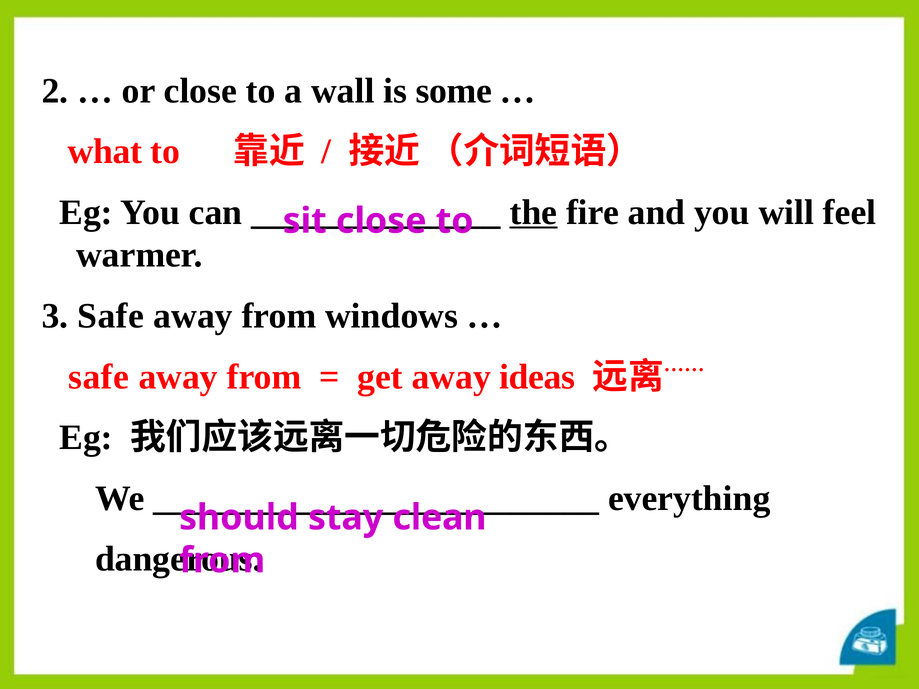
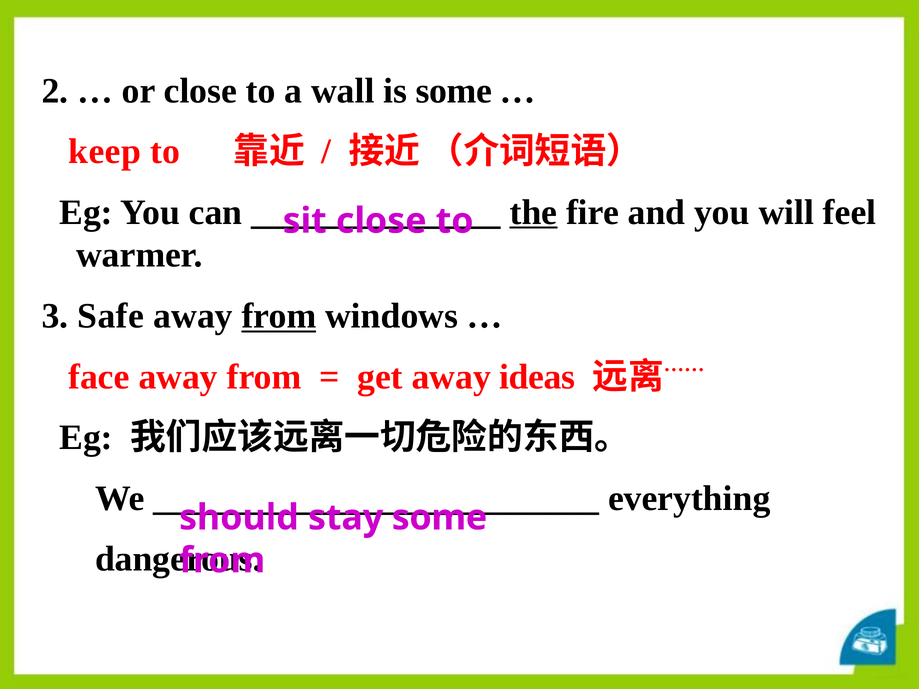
what: what -> keep (105, 152)
from underline: none -> present (279, 316)
safe: safe -> face (99, 377)
stay clean: clean -> some (439, 518)
